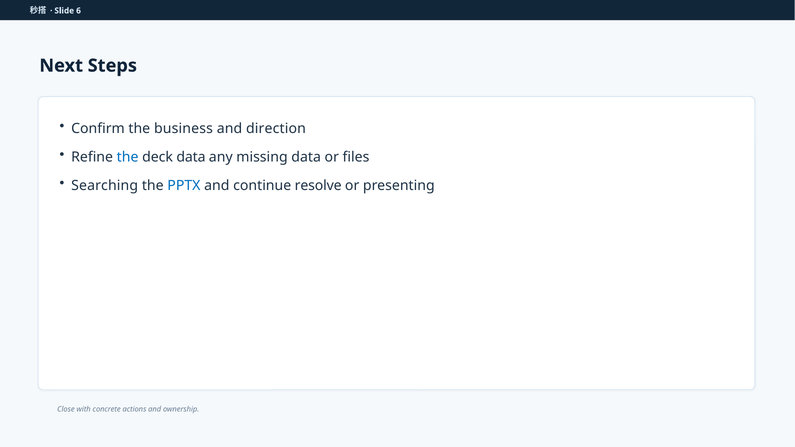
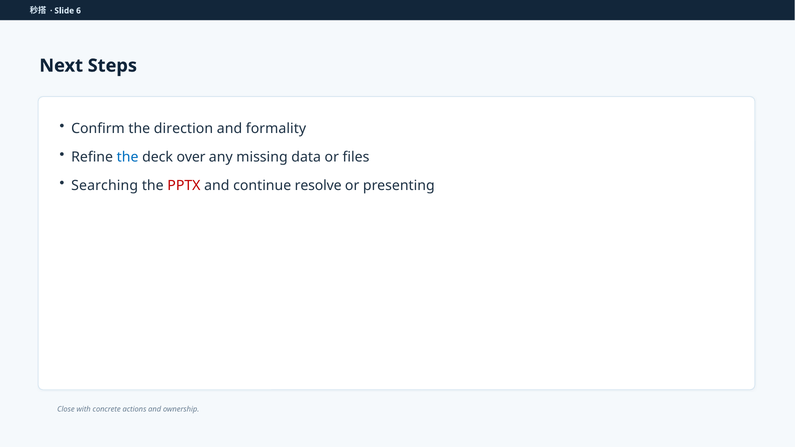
business: business -> direction (183, 129)
direction: direction -> formality (276, 129)
deck data: data -> over (191, 157)
PPTX colour: blue -> red (184, 186)
